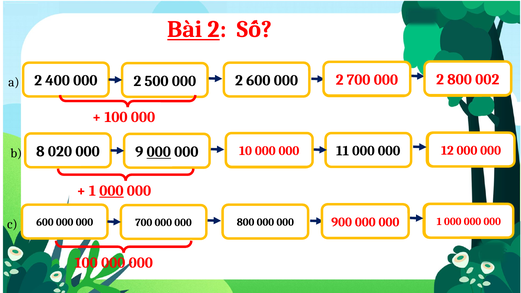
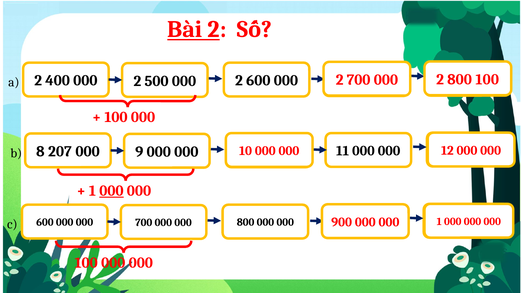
002: 002 -> 100 (487, 79)
020: 020 -> 207 (60, 151)
000 underline: present -> none (159, 152)
